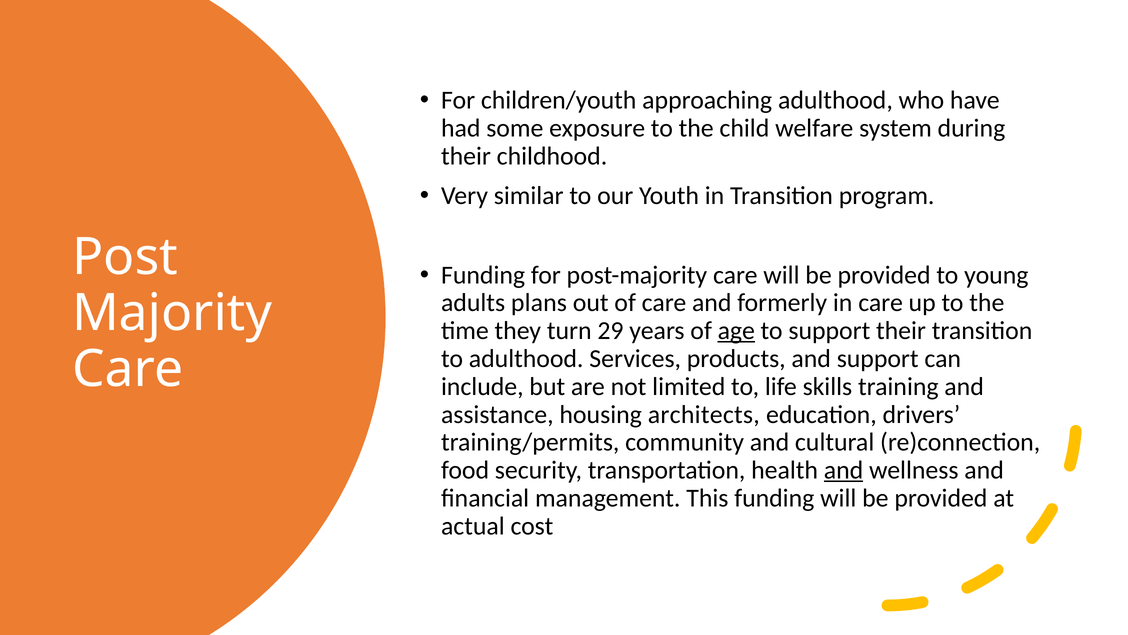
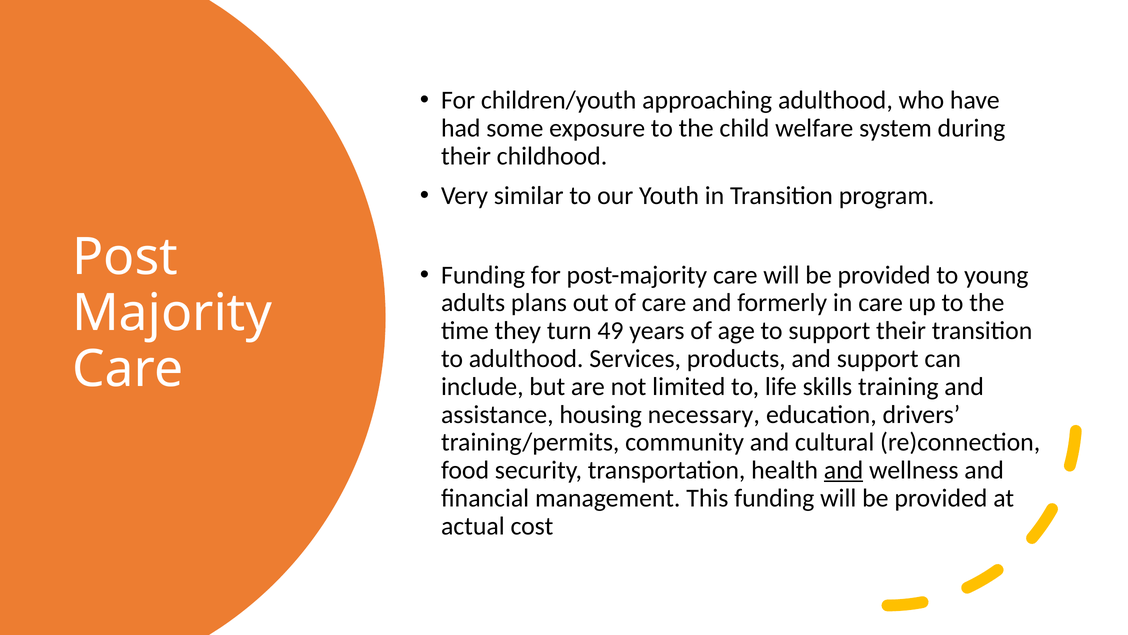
29: 29 -> 49 (610, 331)
age underline: present -> none (736, 331)
architects: architects -> necessary (704, 414)
